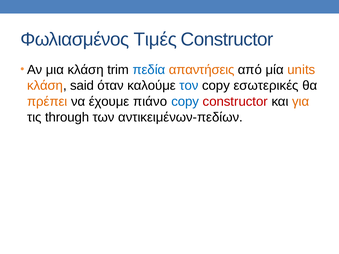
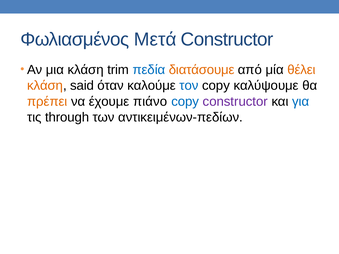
Τιμές: Τιμές -> Μετά (155, 39)
απαντήσεις: απαντήσεις -> διατάσουμε (202, 70)
units: units -> θέλει (301, 70)
εσωτερικές: εσωτερικές -> καλύψουμε (266, 86)
constructor colour: red -> purple (235, 102)
για colour: orange -> blue (301, 102)
